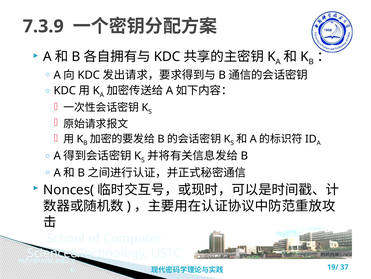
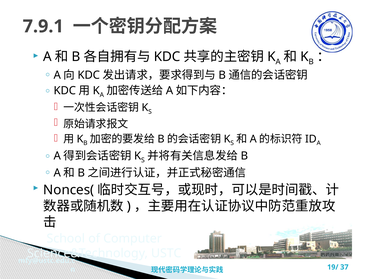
7.3.9: 7.3.9 -> 7.9.1 (43, 26)
